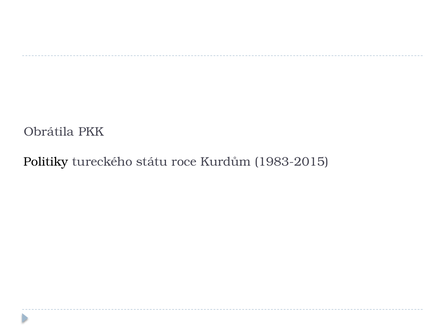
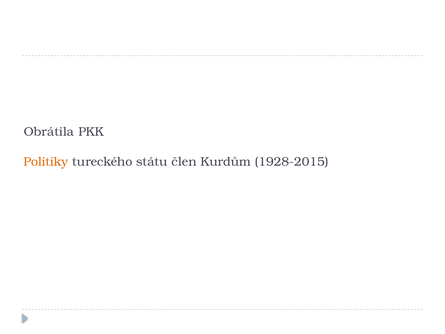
Politiky colour: black -> orange (46, 161)
roce: roce -> člen (184, 161)
1983-2015: 1983-2015 -> 1928-2015 (292, 161)
